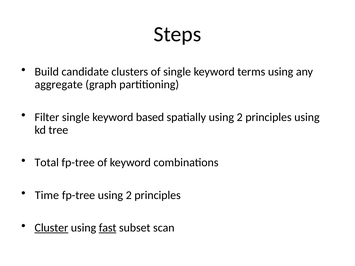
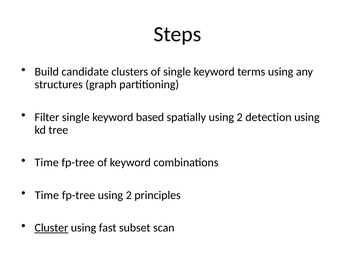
aggregate: aggregate -> structures (59, 85)
spatially using 2 principles: principles -> detection (268, 117)
Total: Total -> Time (47, 163)
fast underline: present -> none (108, 228)
